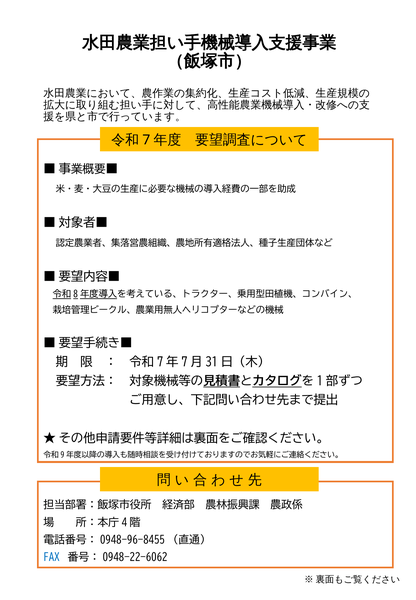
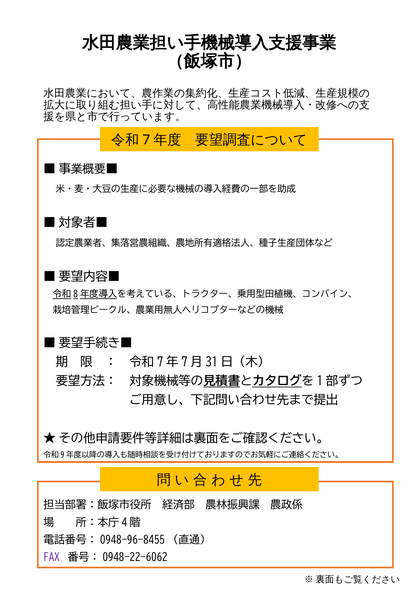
FAX colour: blue -> purple (51, 558)
